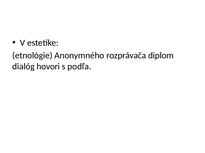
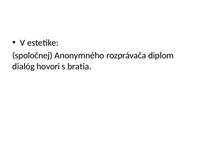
etnológie: etnológie -> spoločnej (32, 56)
podľa: podľa -> bratia (79, 67)
